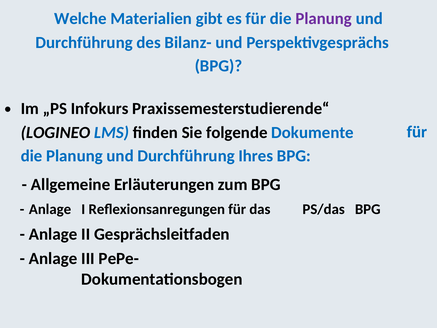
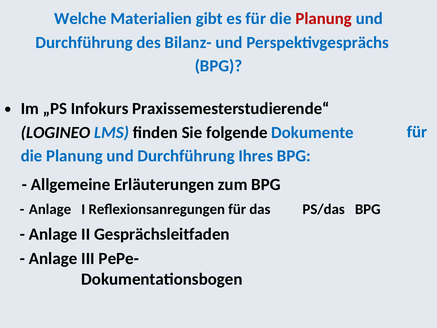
Planung colour: purple -> red (324, 19)
